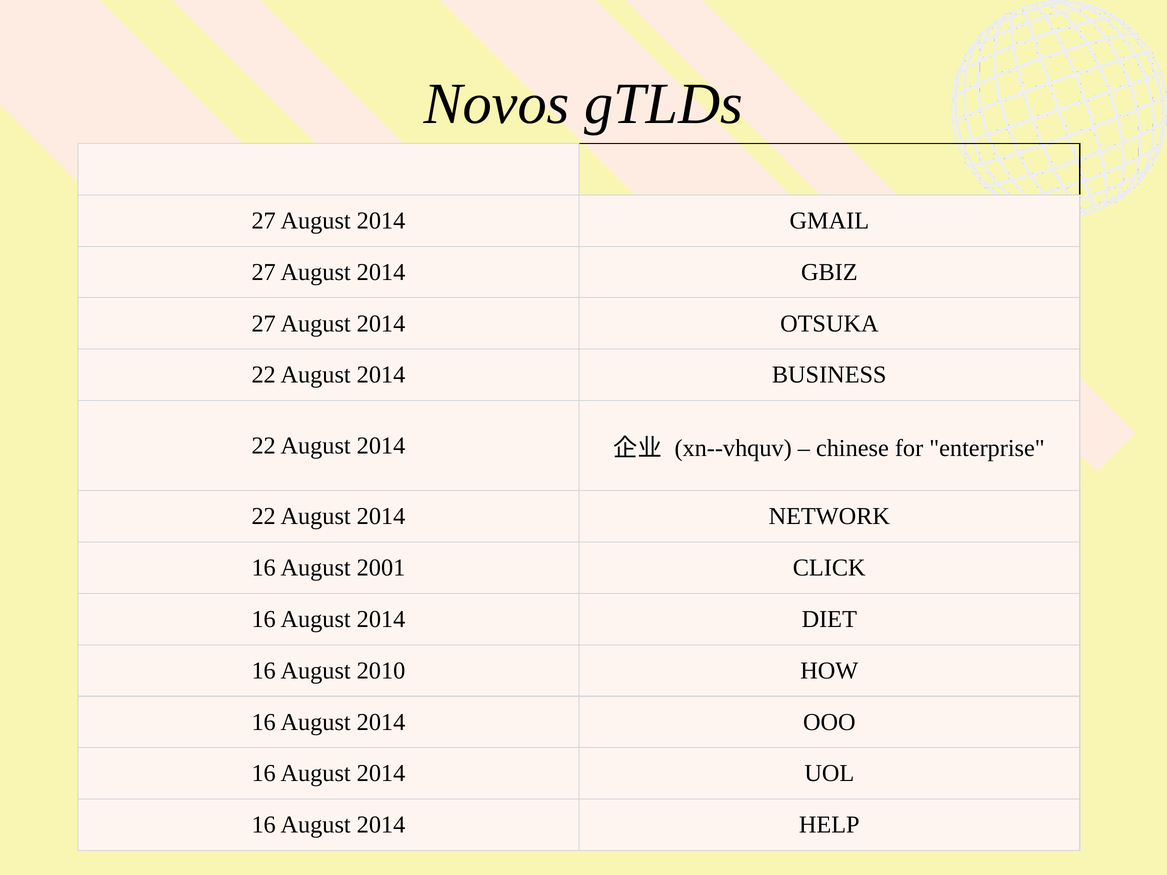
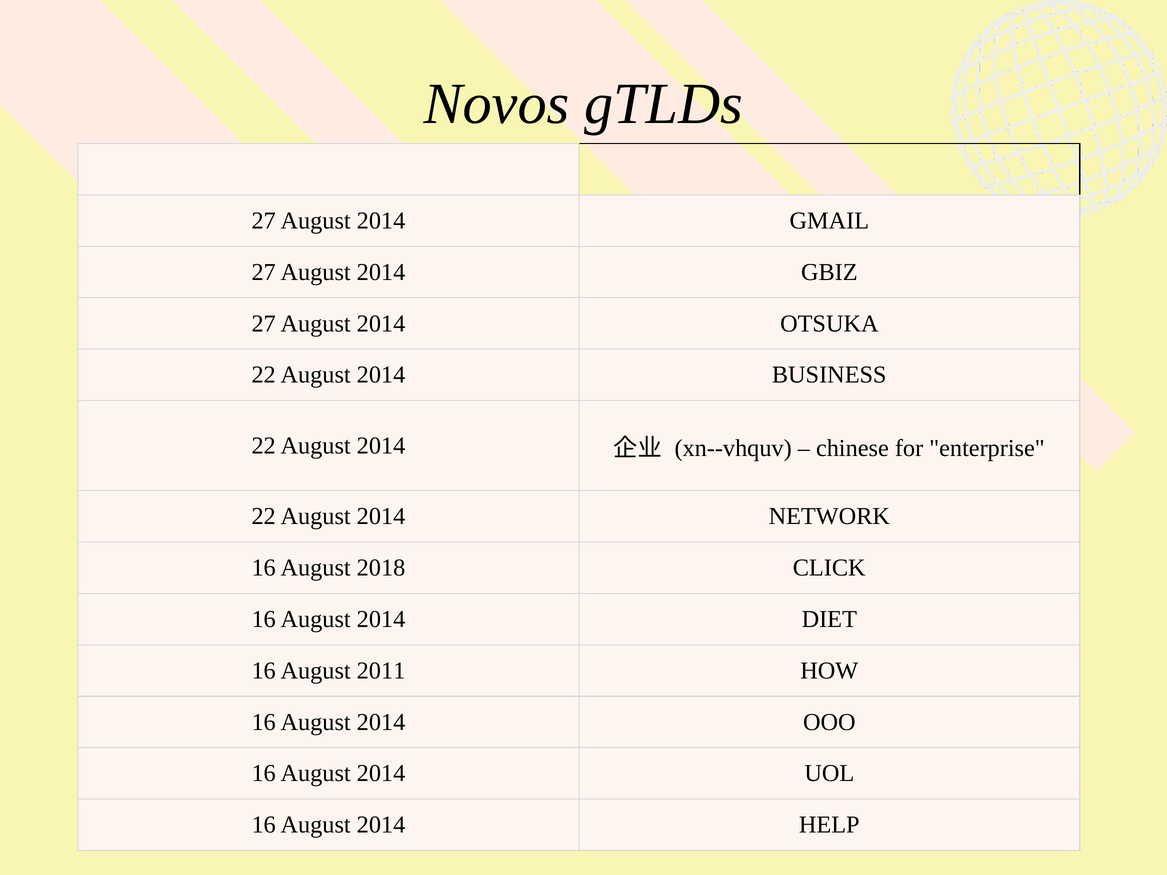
2001: 2001 -> 2018 (381, 568)
2010: 2010 -> 2011 (381, 671)
